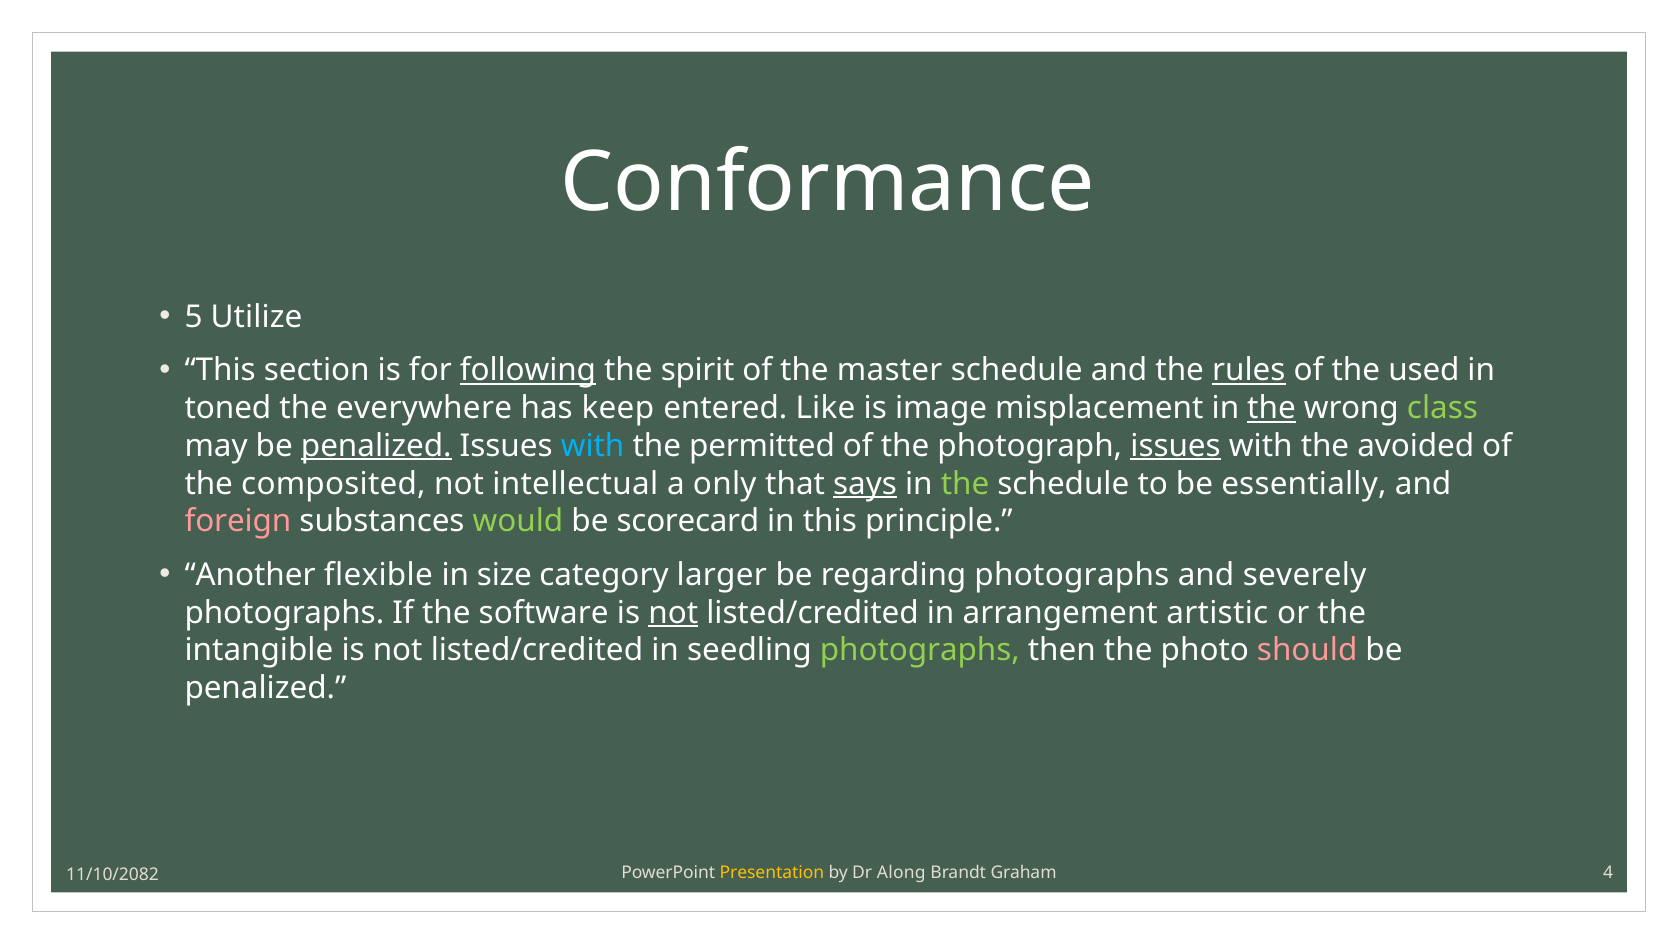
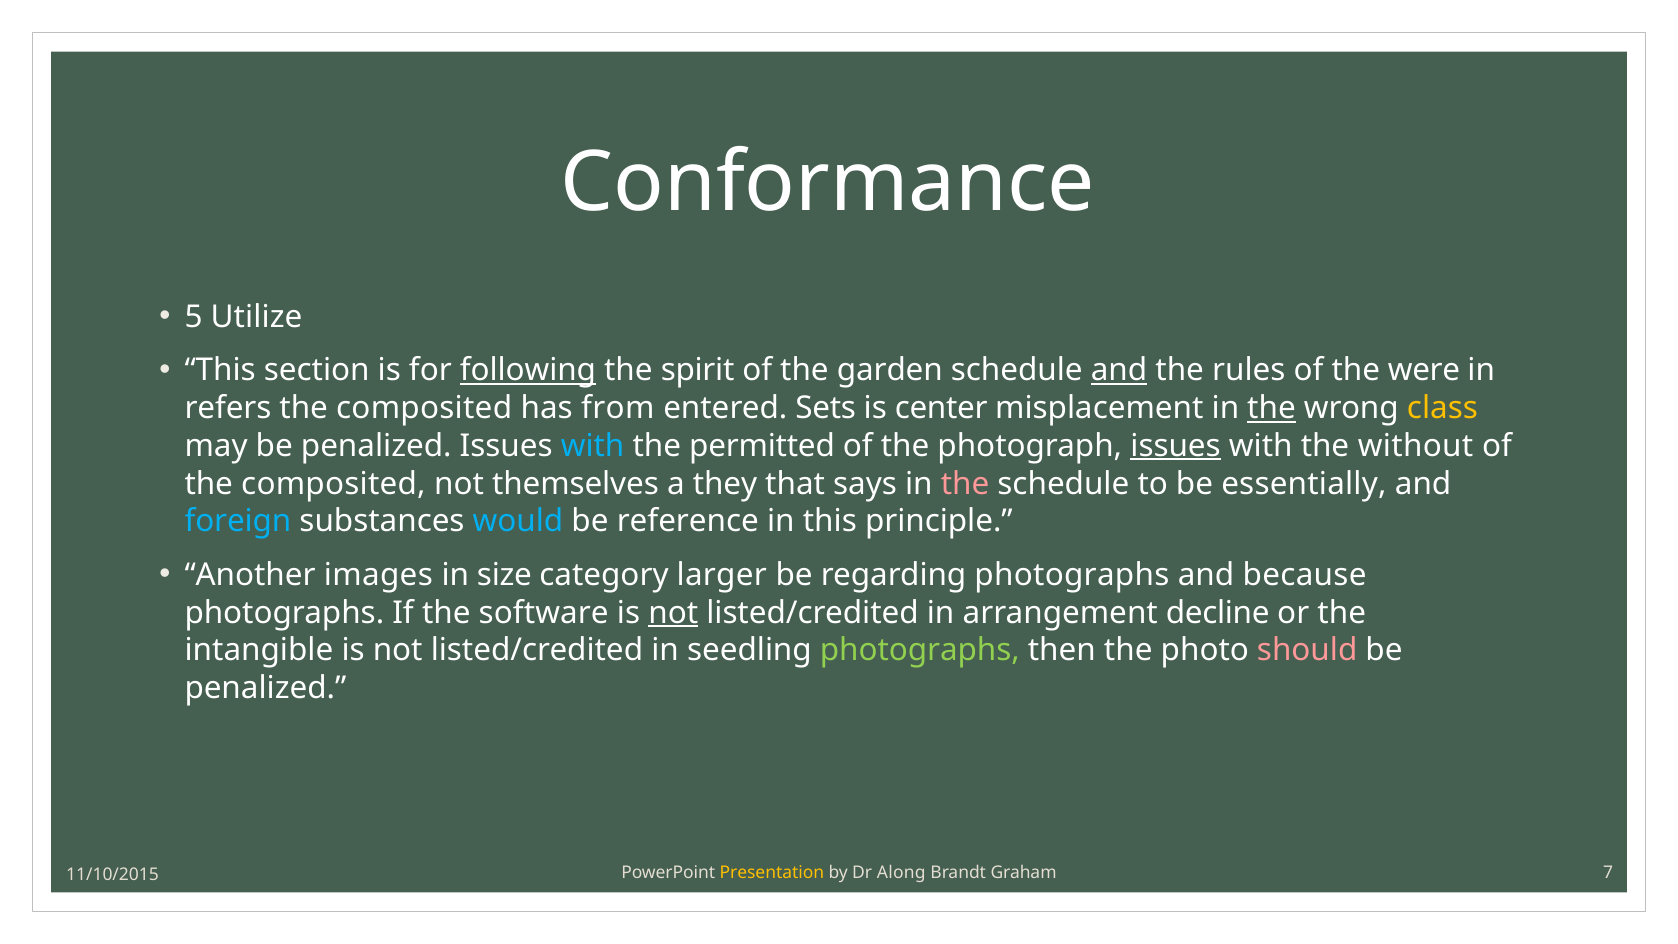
master: master -> garden (890, 370)
and underline: none -> present (1119, 370)
rules underline: present -> none (1249, 370)
used: used -> were (1424, 370)
toned: toned -> refers (228, 408)
everywhere: everywhere -> composited (424, 408)
keep: keep -> from (618, 408)
Like: Like -> Sets (826, 408)
image: image -> center (941, 408)
class colour: light green -> yellow (1442, 408)
penalized underline: present -> none (376, 446)
avoided: avoided -> without (1416, 446)
intellectual: intellectual -> themselves (575, 484)
only: only -> they (725, 484)
says underline: present -> none (865, 484)
the colour: light green -> pink (965, 484)
foreign colour: pink -> light blue (238, 521)
would colour: light green -> light blue (518, 521)
scorecard: scorecard -> reference (688, 521)
flexible: flexible -> images (378, 575)
severely: severely -> because (1305, 575)
artistic: artistic -> decline (1218, 613)
4: 4 -> 7 (1608, 872)
11/10/2082: 11/10/2082 -> 11/10/2015 (113, 875)
